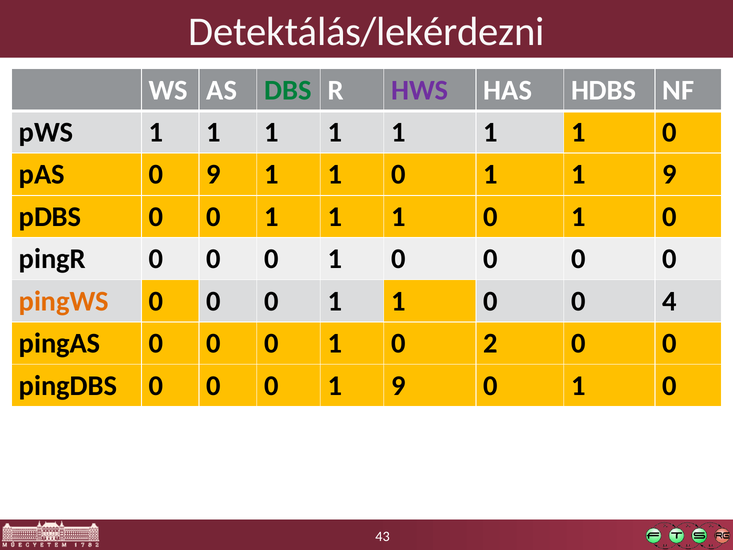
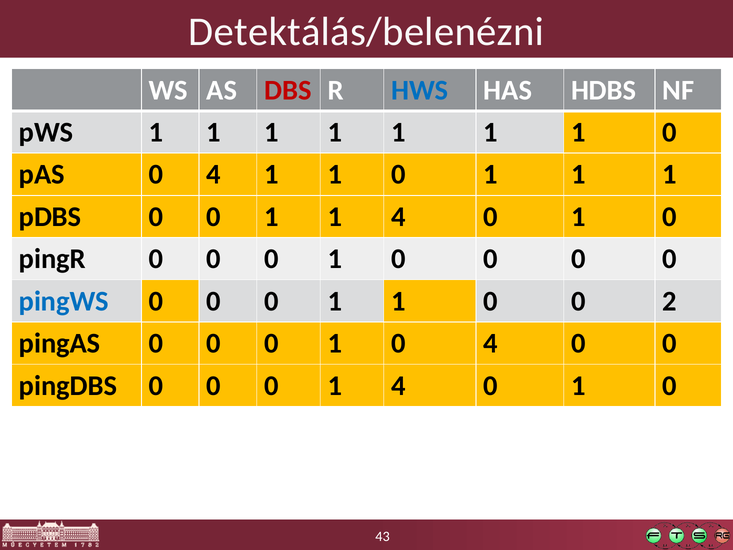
Detektálás/lekérdezni: Detektálás/lekérdezni -> Detektálás/belenézni (366, 32)
DBS colour: green -> red (288, 90)
HWS colour: purple -> blue (420, 90)
pAS 0 9: 9 -> 4 (214, 174)
0 1 1 9: 9 -> 1 (670, 174)
0 1 1 1: 1 -> 4 (398, 217)
pingWS colour: orange -> blue (64, 301)
4: 4 -> 2 (670, 301)
1 0 2: 2 -> 4 (491, 343)
0 1 9: 9 -> 4 (398, 385)
